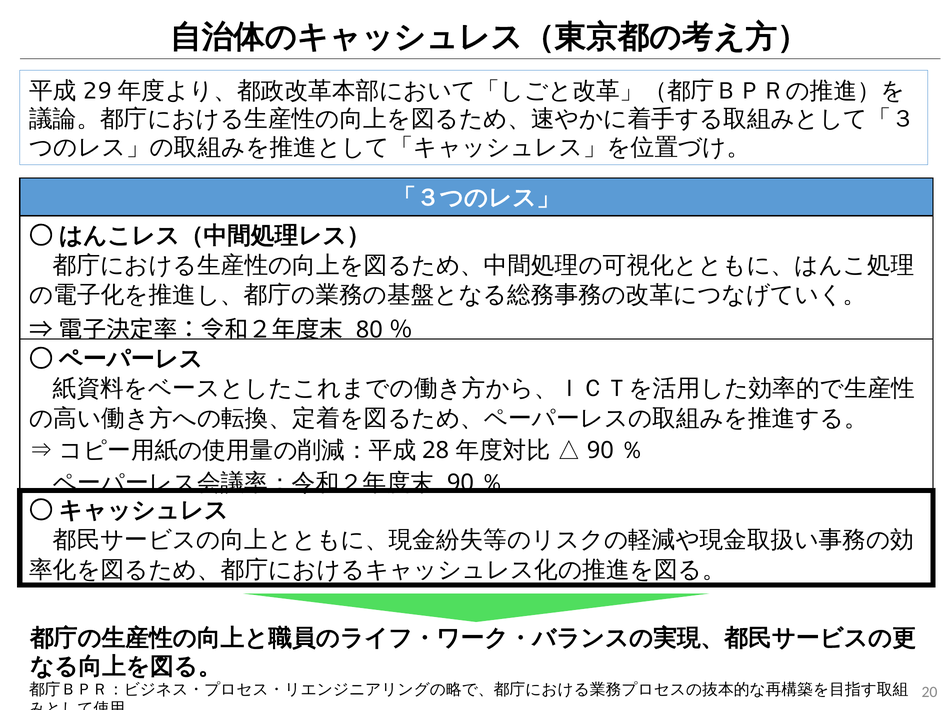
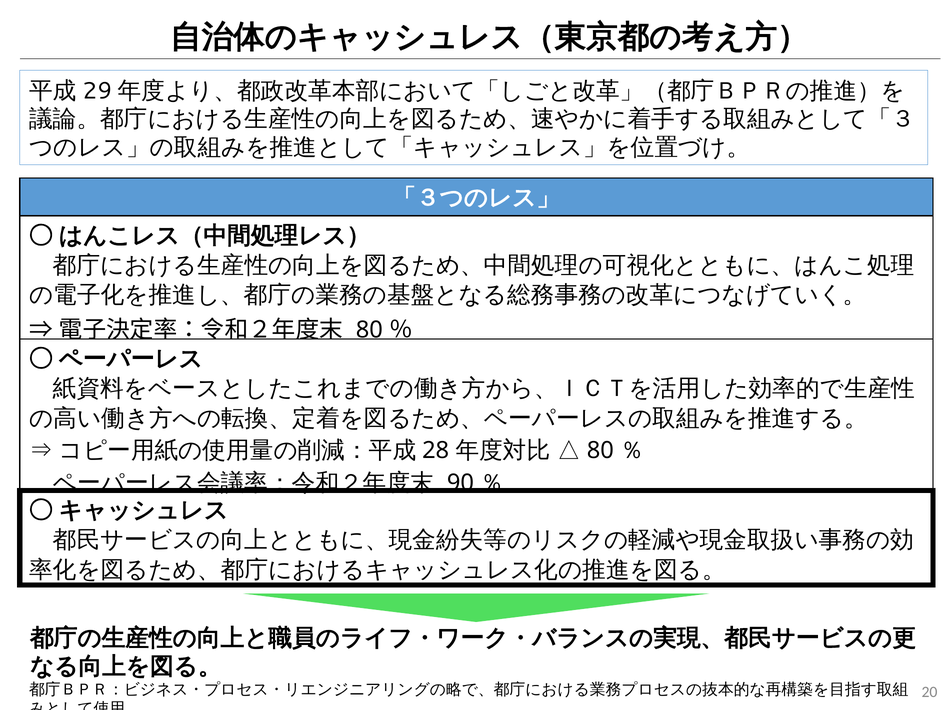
90: 90 -> 80 (600, 451)
